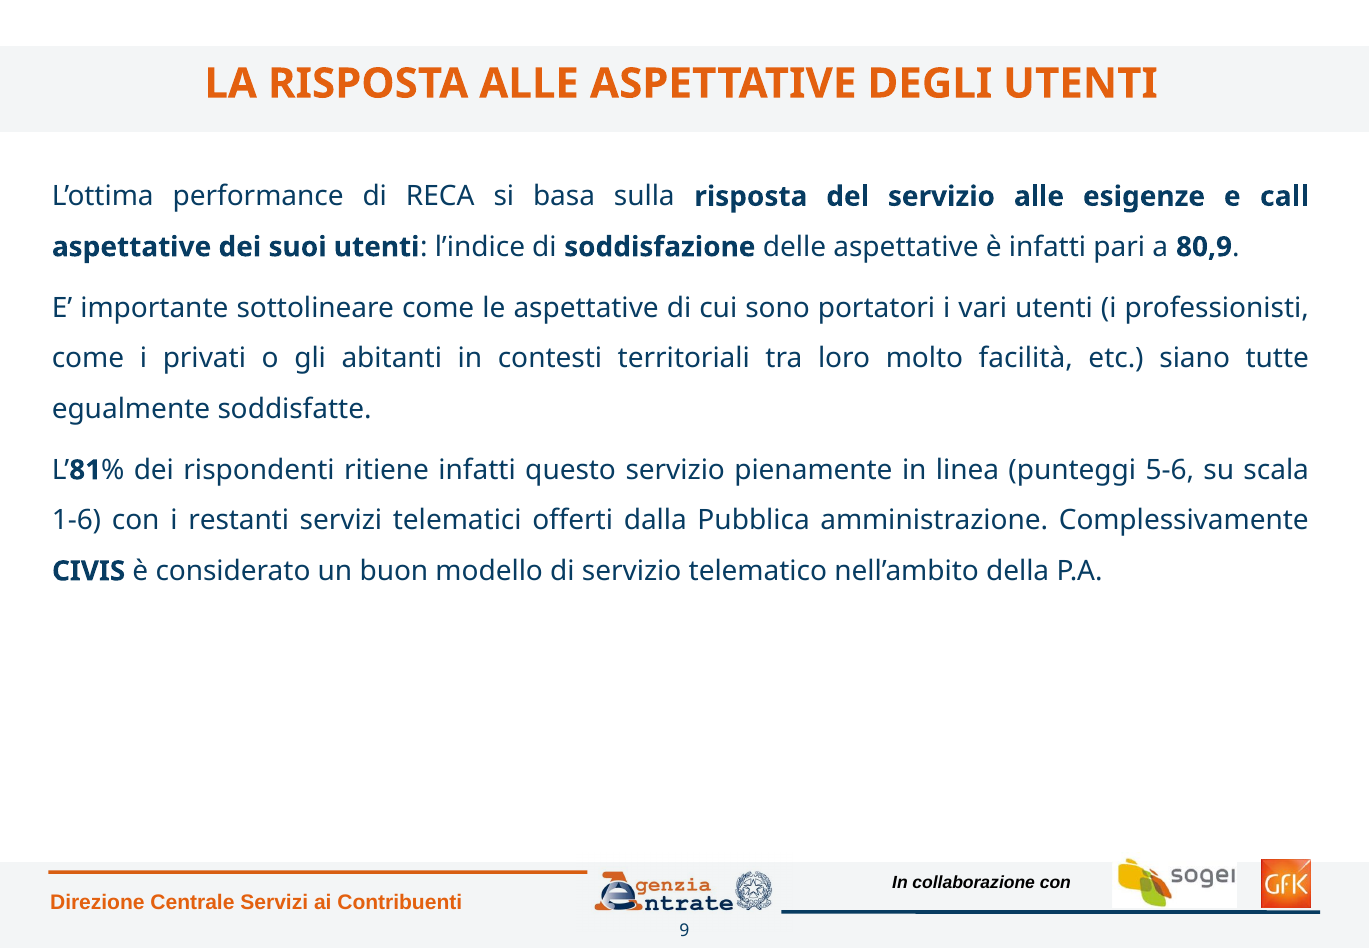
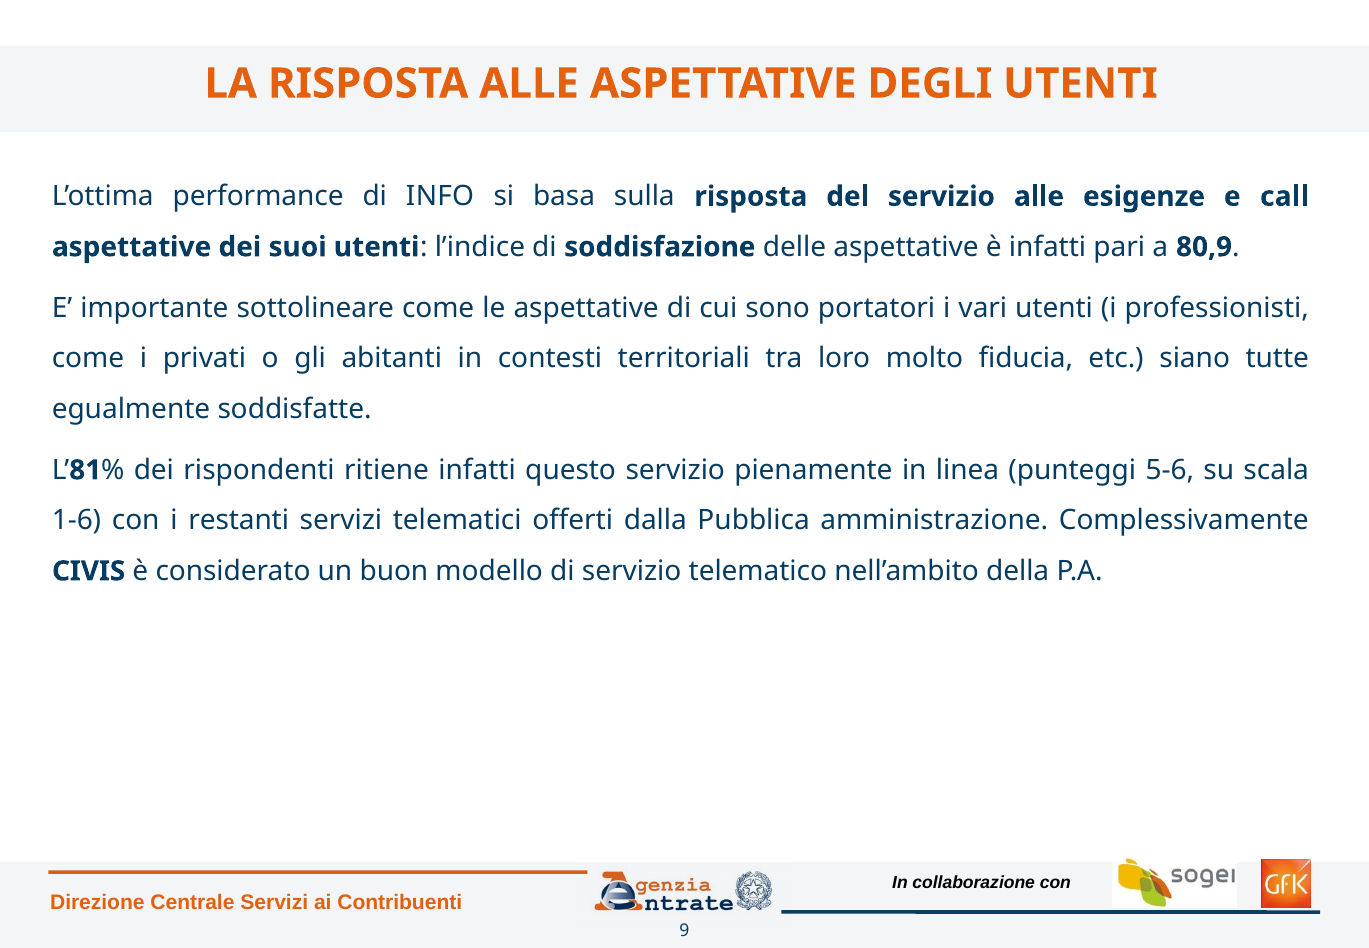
RECA: RECA -> INFO (440, 196)
facilità: facilità -> fiducia (1026, 359)
